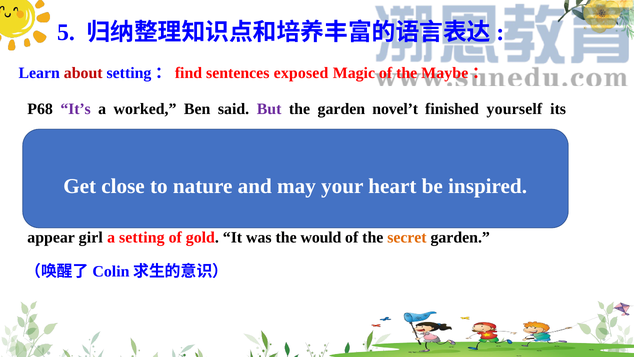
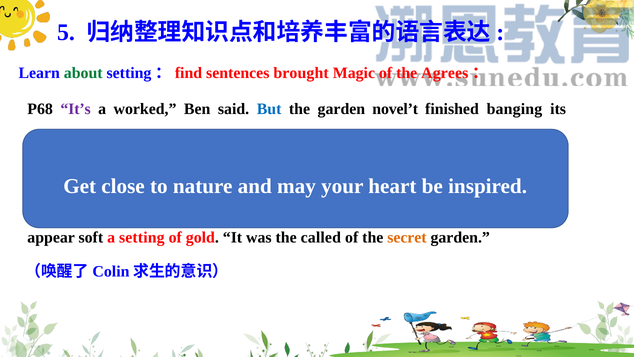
about colour: red -> green (83, 73)
exposed: exposed -> brought (301, 73)
Maybe: Maybe -> Agrees (445, 73)
But colour: purple -> blue (269, 109)
yourself: yourself -> banging (514, 109)
girl: girl -> soft (91, 237)
would: would -> called (321, 237)
